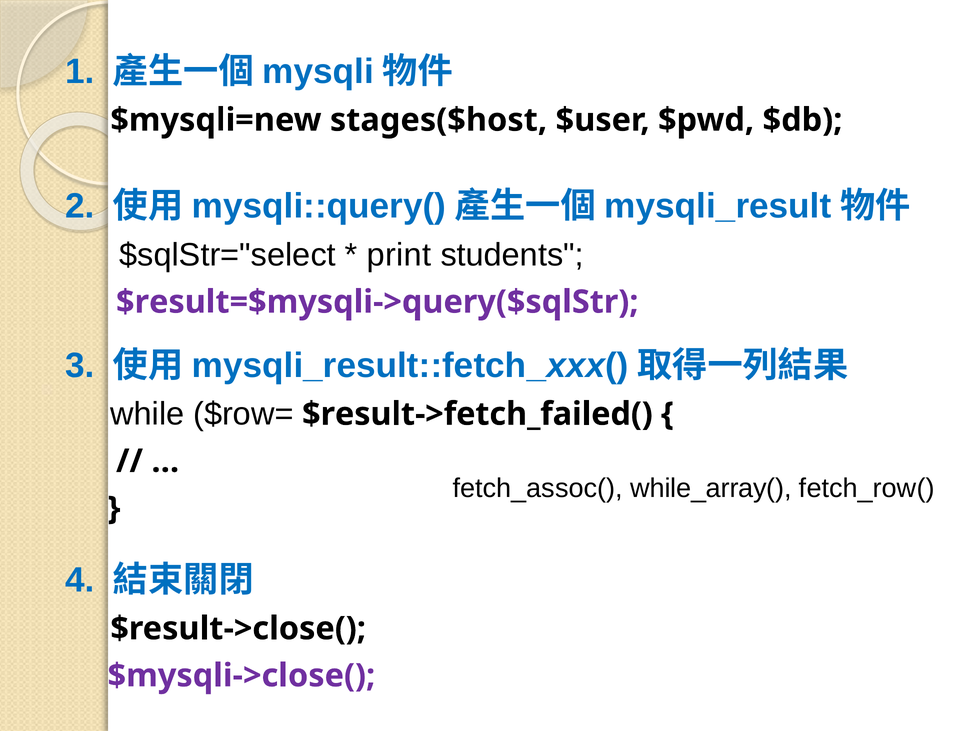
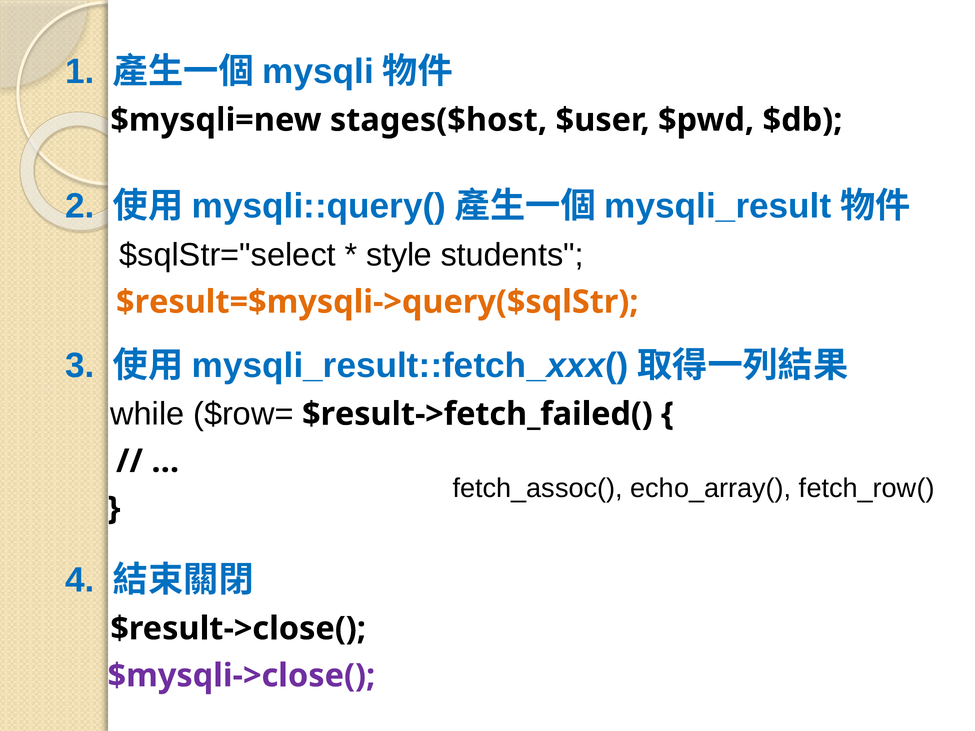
print: print -> style (399, 255)
$result=$mysqli->query($sqlStr colour: purple -> orange (377, 302)
while_array(: while_array( -> echo_array( (711, 488)
